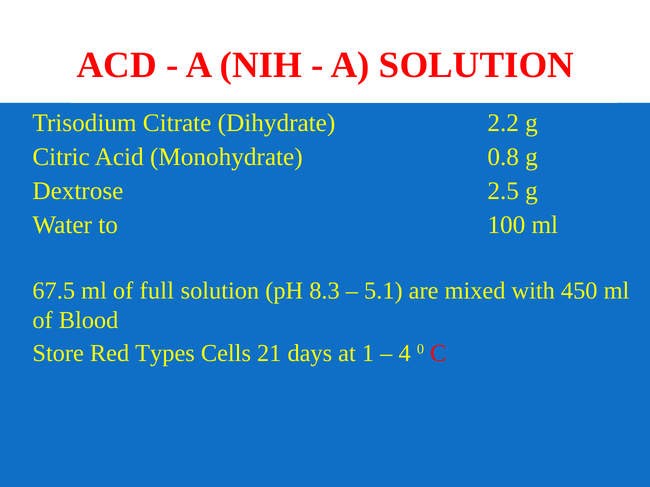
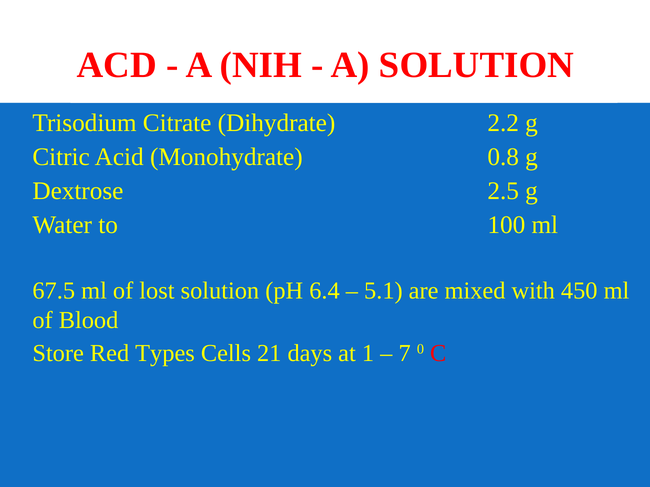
full: full -> lost (157, 291)
8.3: 8.3 -> 6.4 (325, 291)
4: 4 -> 7 (405, 353)
